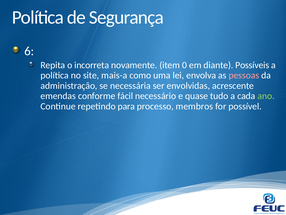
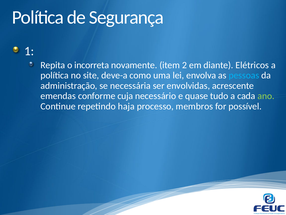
6: 6 -> 1 (29, 51)
0: 0 -> 2 (184, 65)
Possíveis: Possíveis -> Elétricos (252, 65)
mais-a: mais-a -> deve-a (114, 75)
pessoas colour: pink -> light blue (244, 75)
fácil: fácil -> cuja (125, 96)
para: para -> haja (126, 106)
